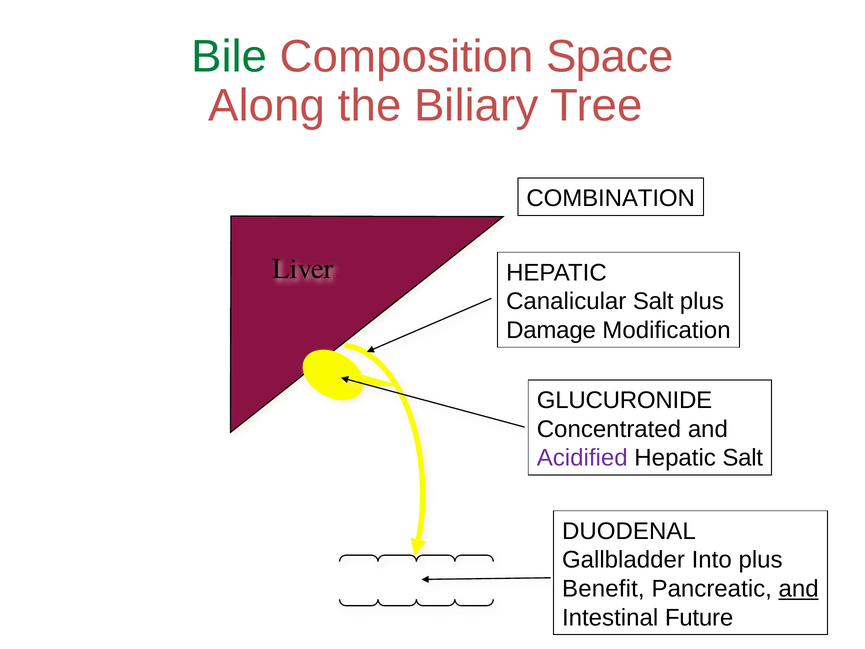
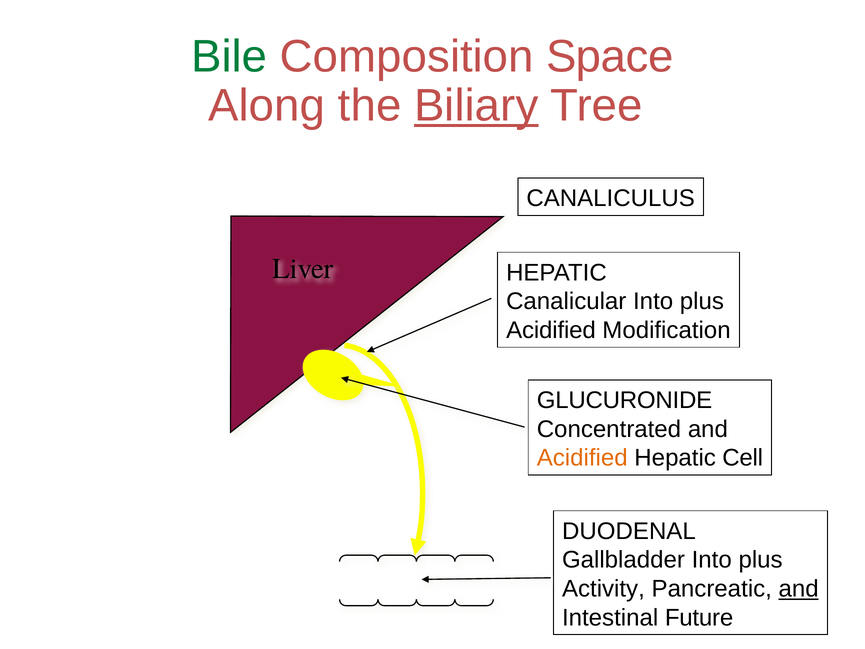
Biliary underline: none -> present (476, 106)
COMBINATION: COMBINATION -> CANALICULUS (611, 198)
Canalicular Salt: Salt -> Into (653, 301)
Damage: Damage -> Acidified (551, 330)
Acidified colour: purple -> orange (582, 458)
Hepatic Salt: Salt -> Cell (743, 458)
Benefit: Benefit -> Activity (603, 589)
